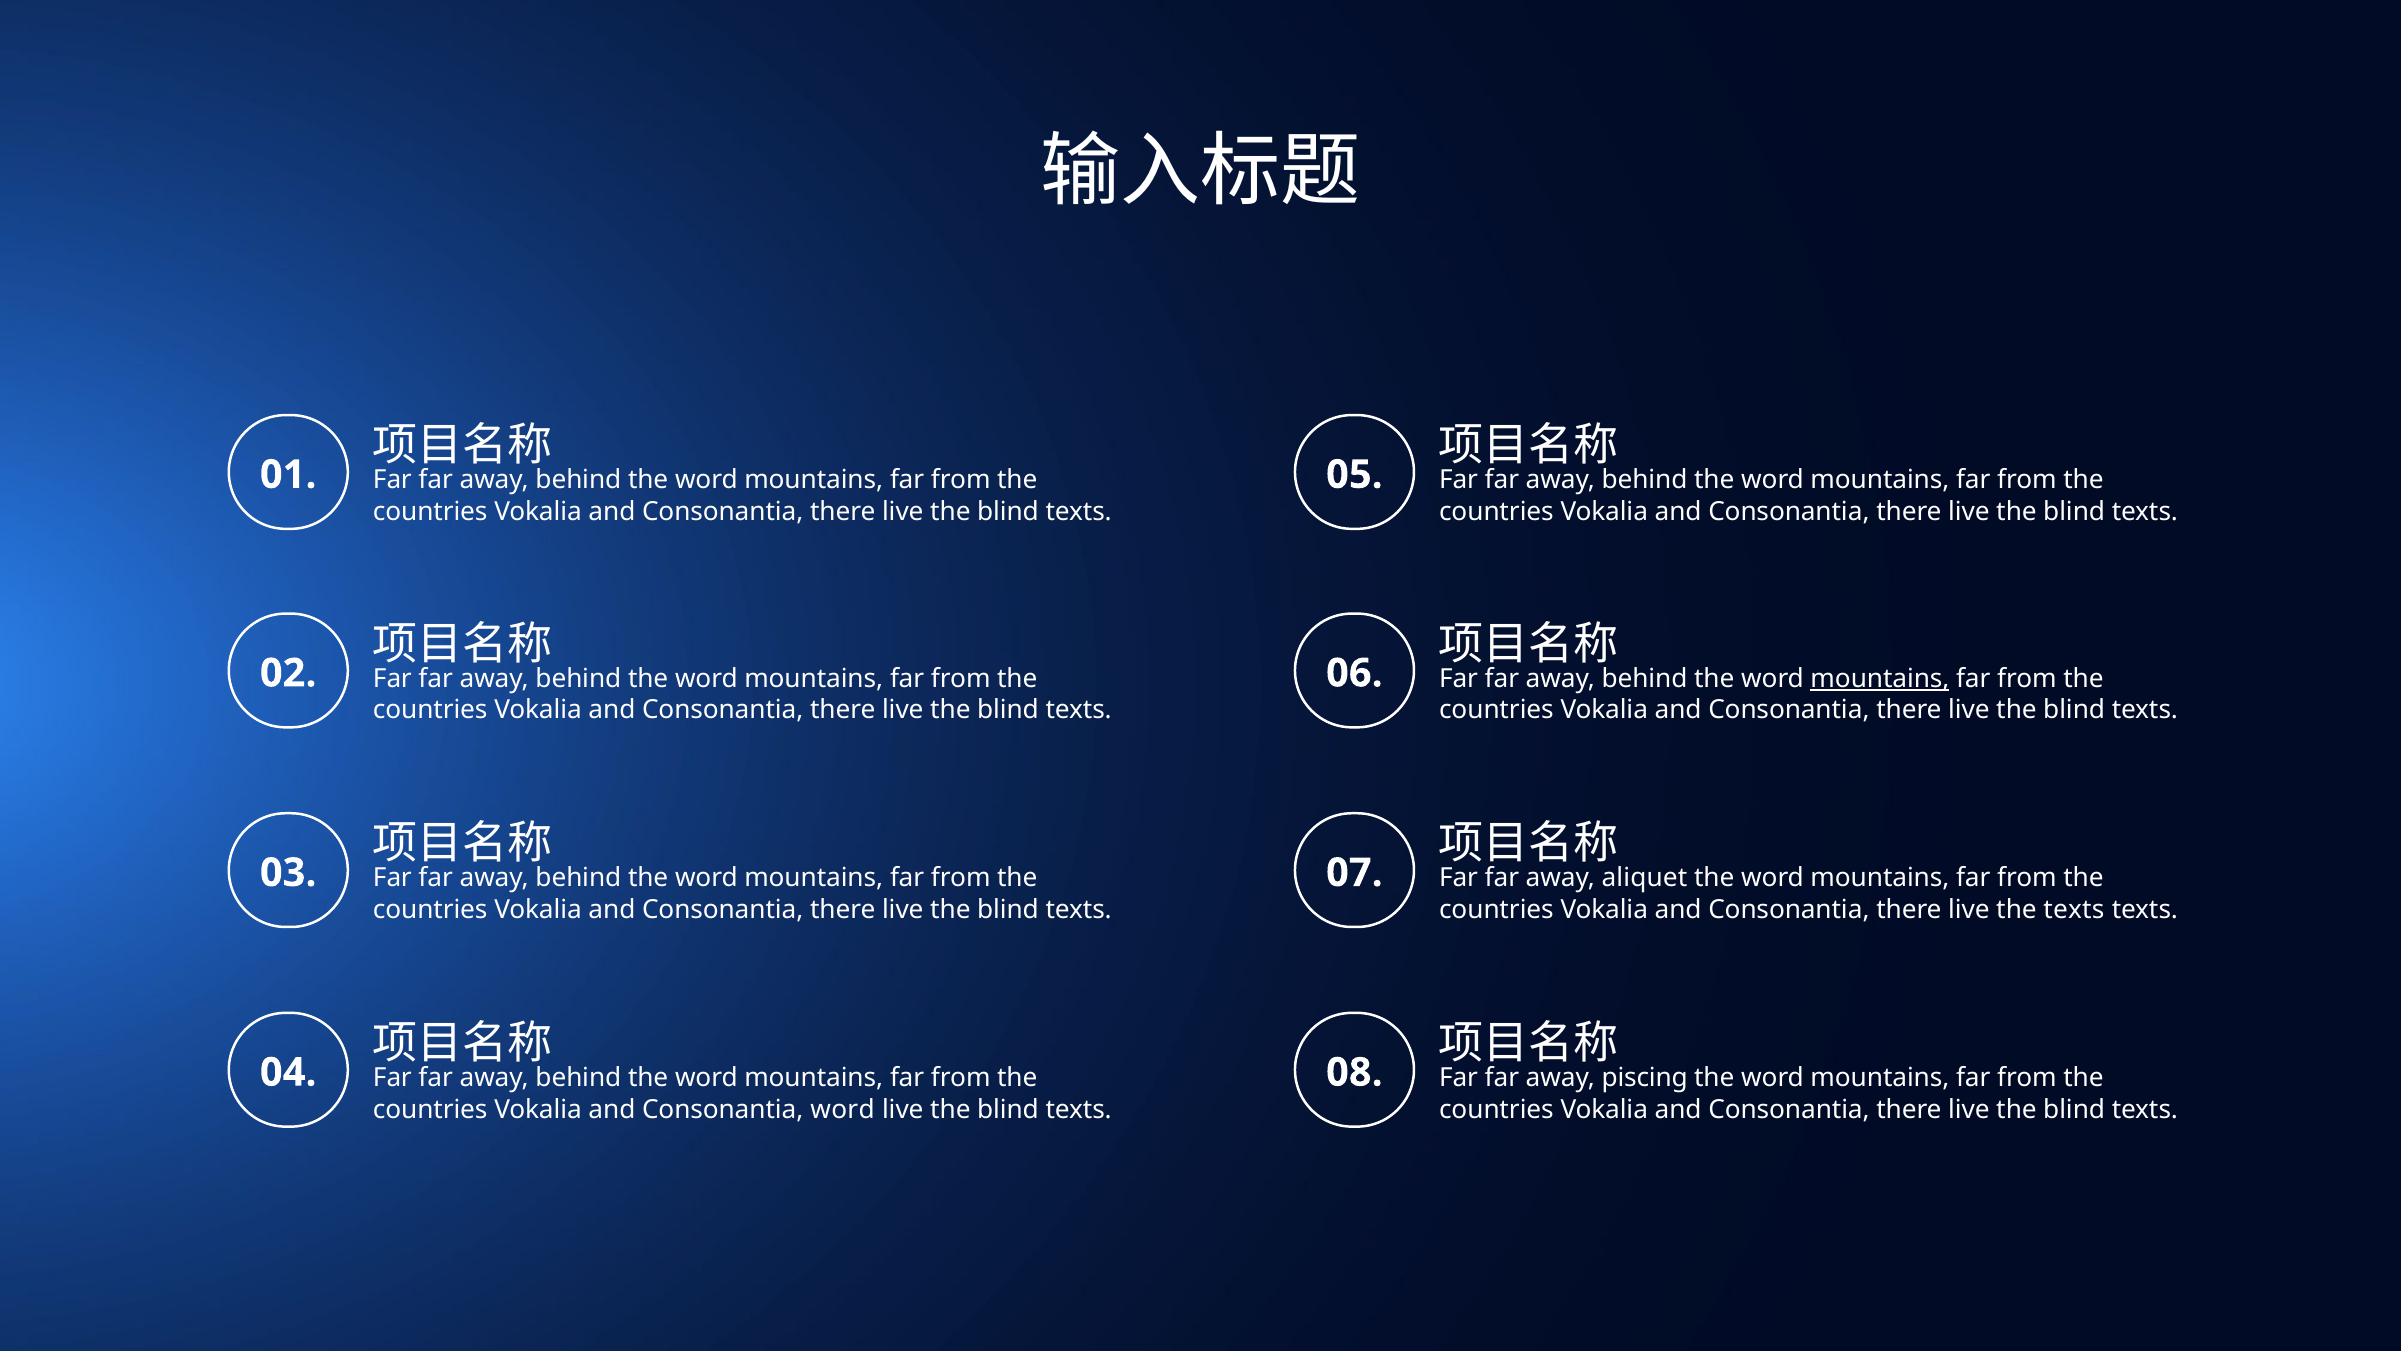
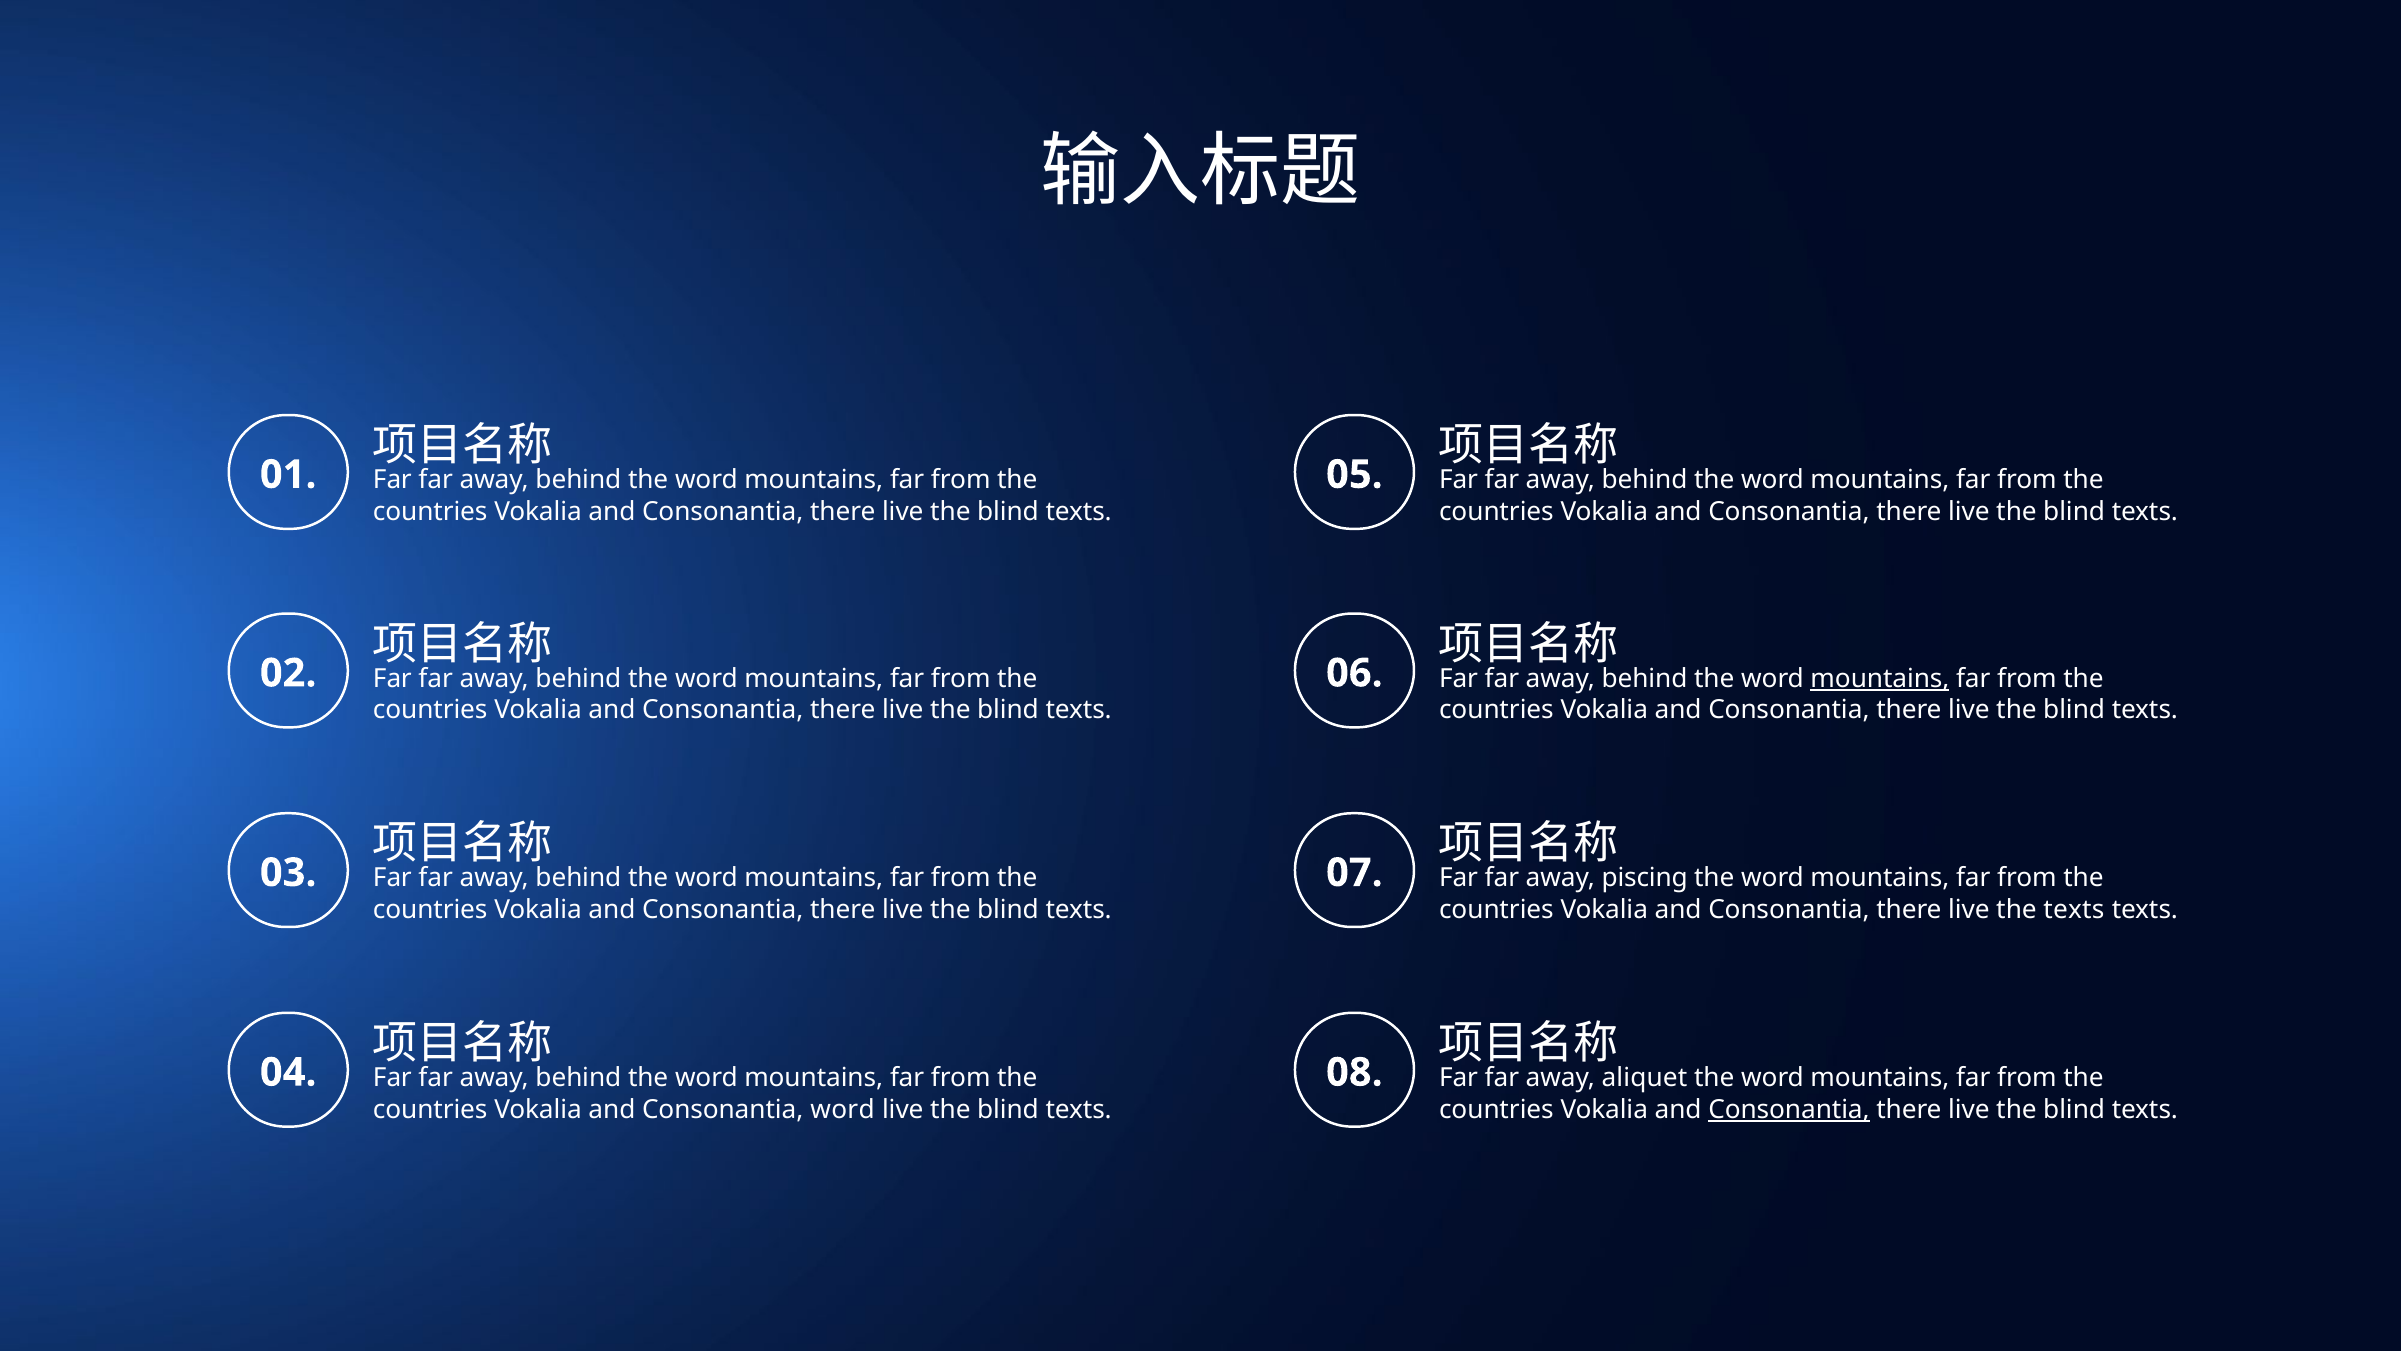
aliquet: aliquet -> piscing (1645, 878)
piscing: piscing -> aliquet (1644, 1078)
Consonantia underline: none -> present (1789, 1109)
